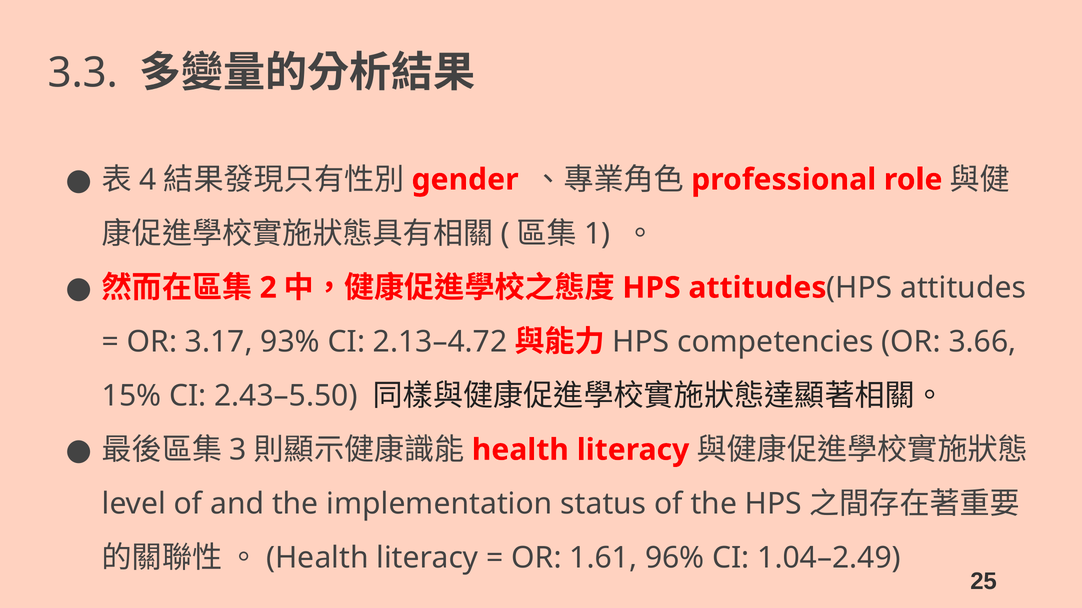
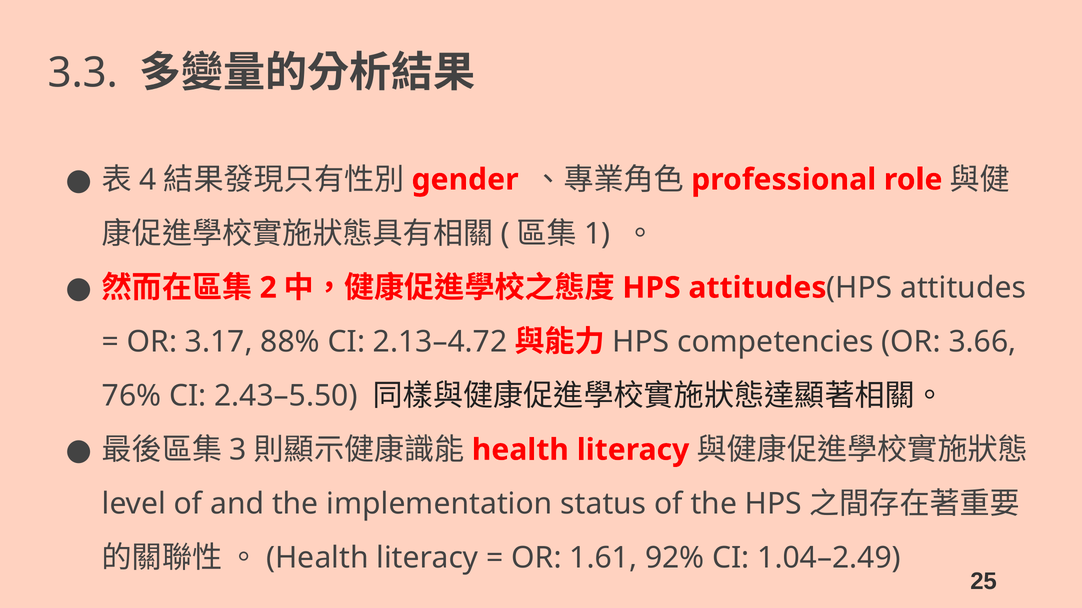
93%: 93% -> 88% (290, 342)
15%: 15% -> 76% (132, 396)
96%: 96% -> 92% (675, 559)
